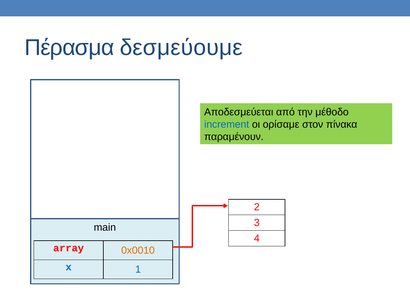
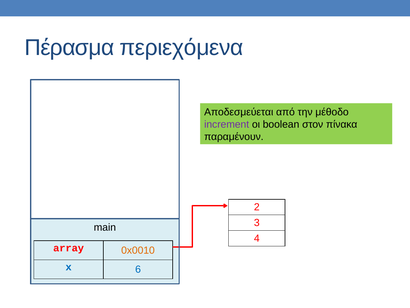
δεσμεύουμε: δεσμεύουμε -> περιεχόμενα (181, 48)
increment colour: blue -> purple (227, 124)
ορίσαμε: ορίσαμε -> boolean (281, 124)
1: 1 -> 6 (138, 269)
